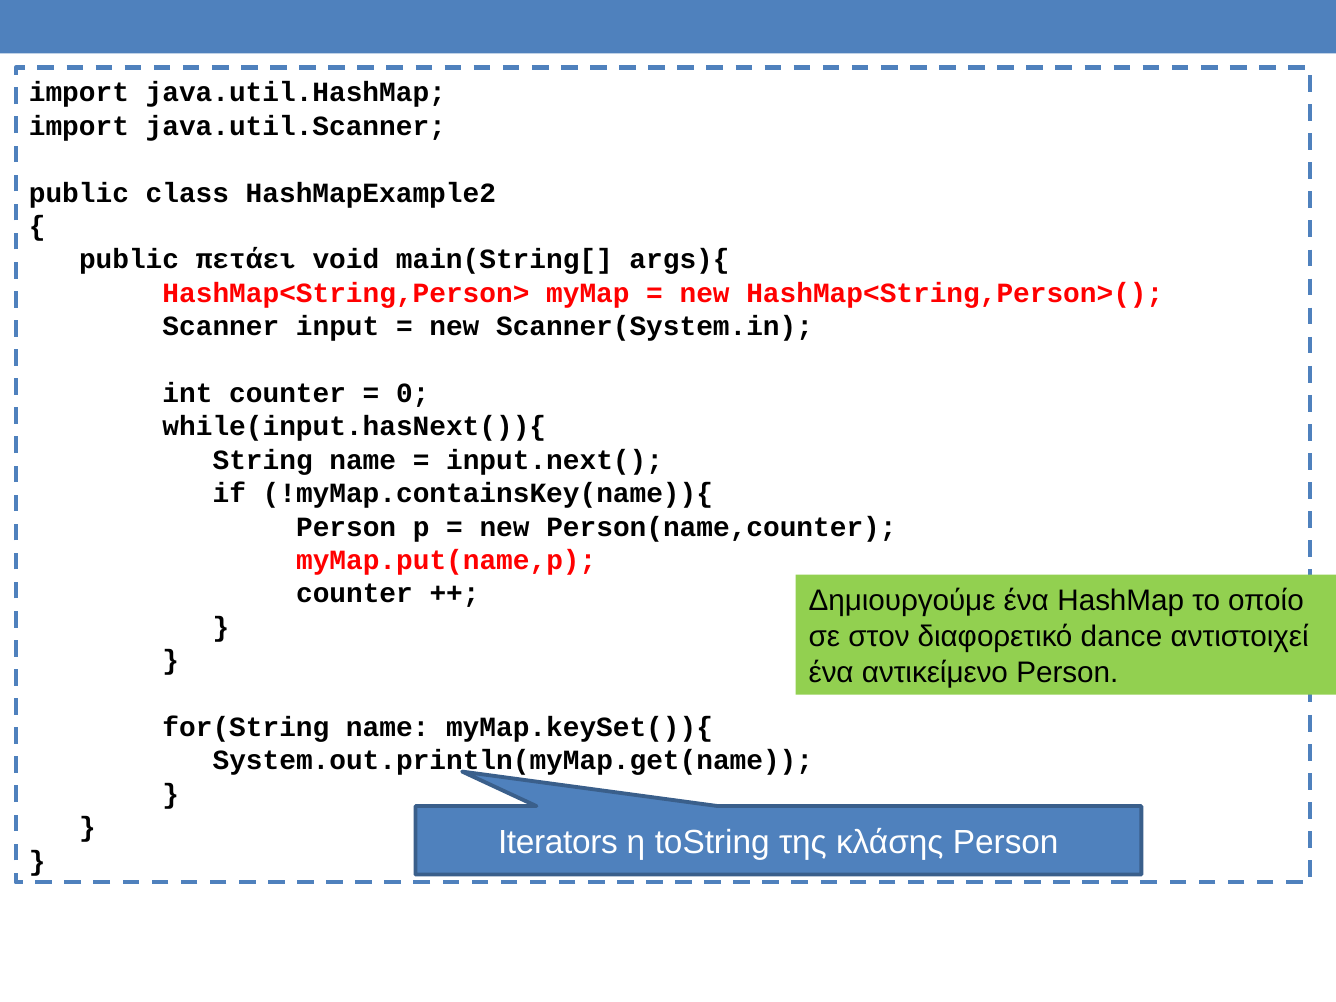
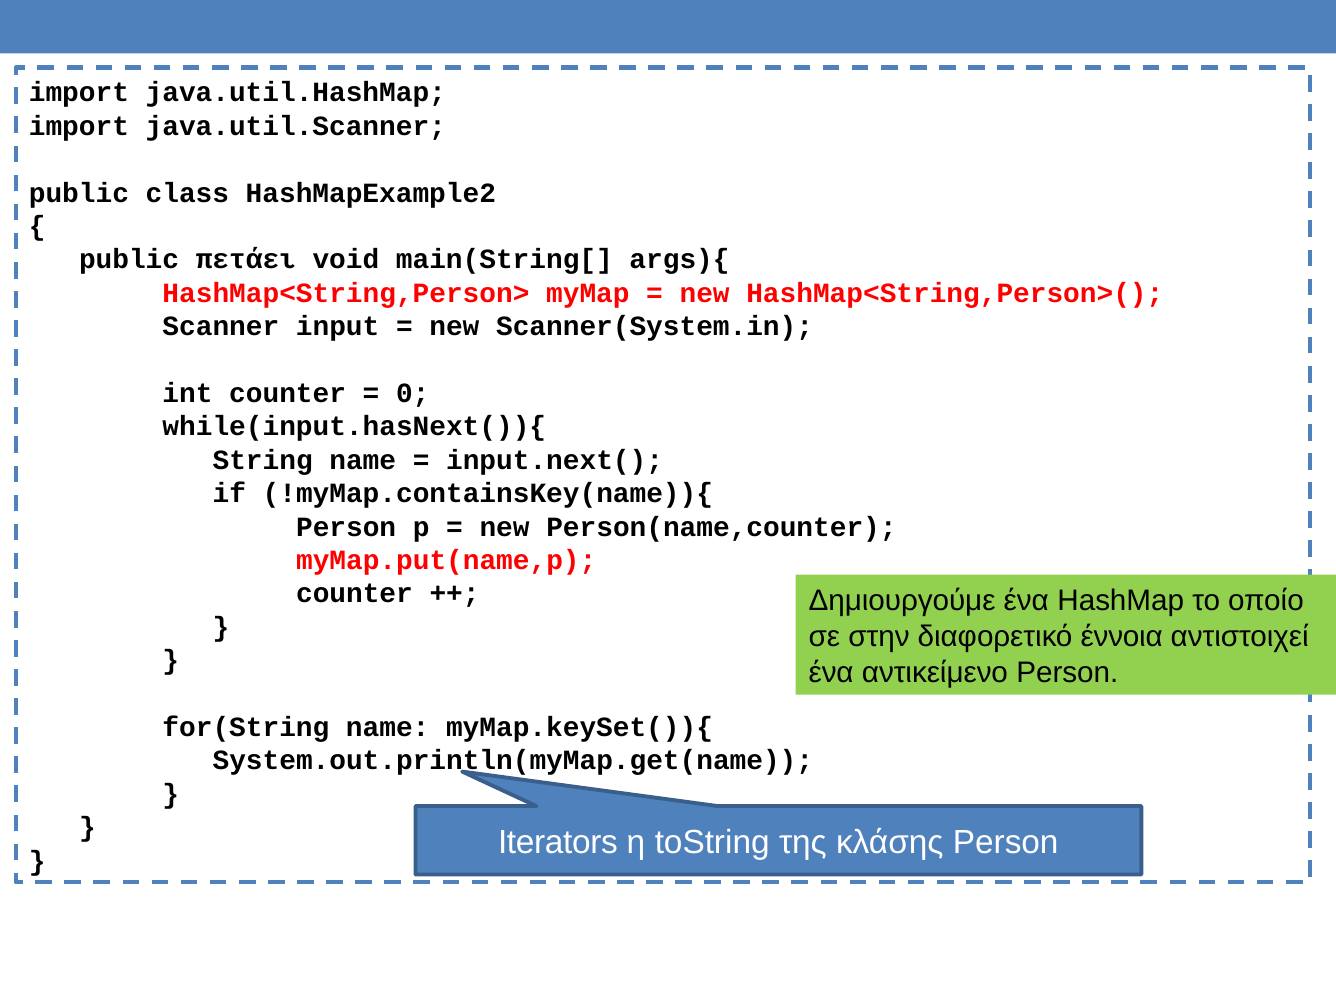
στον: στον -> στην (879, 637)
dance: dance -> έννοια (1122, 637)
